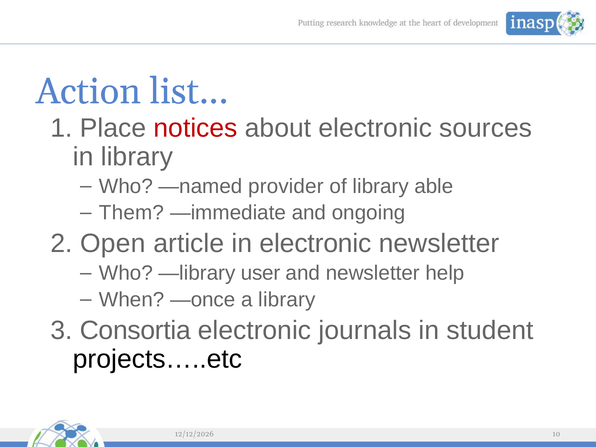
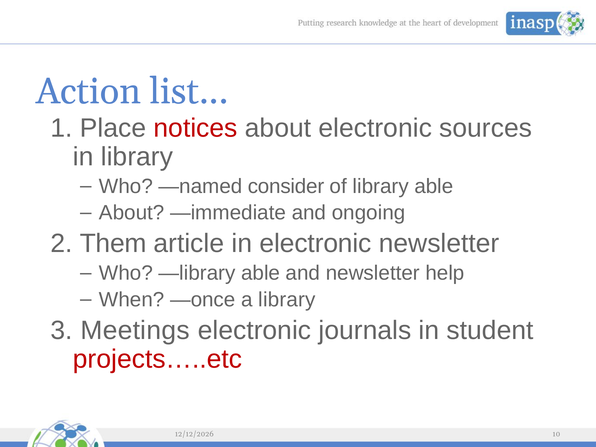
provider: provider -> consider (286, 186)
Them: Them -> About (132, 213)
Open: Open -> Them (113, 243)
—library user: user -> able (261, 273)
Consortia: Consortia -> Meetings (135, 330)
projects…..etc colour: black -> red (158, 359)
